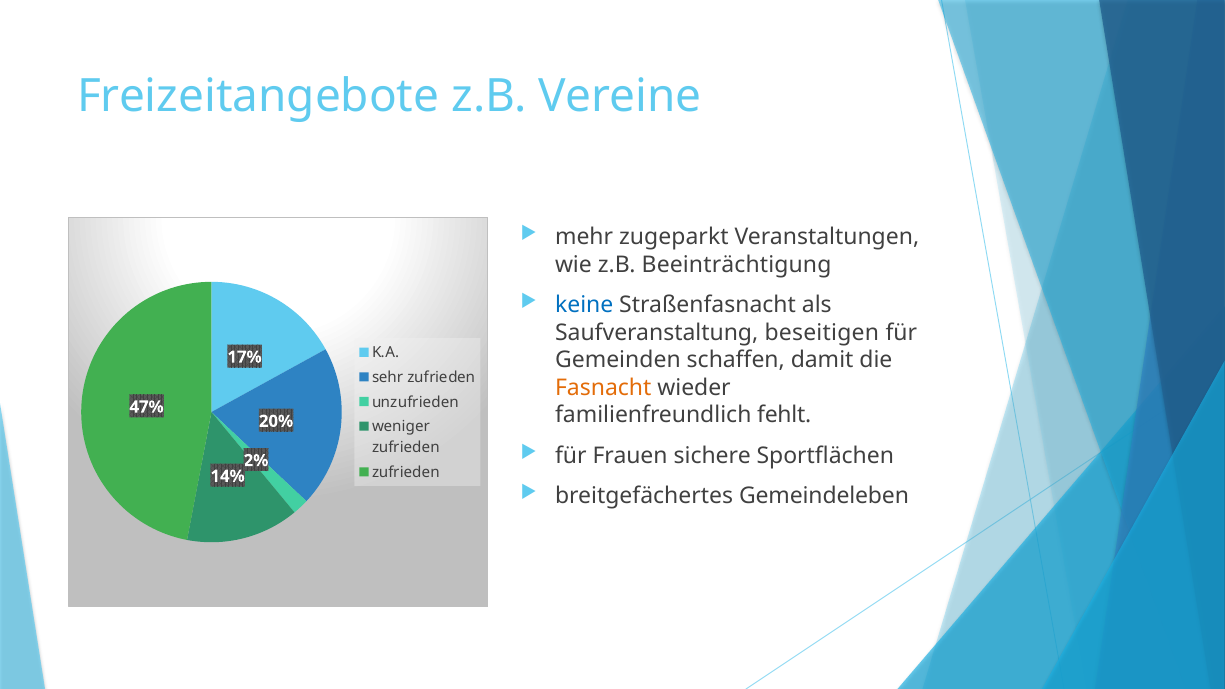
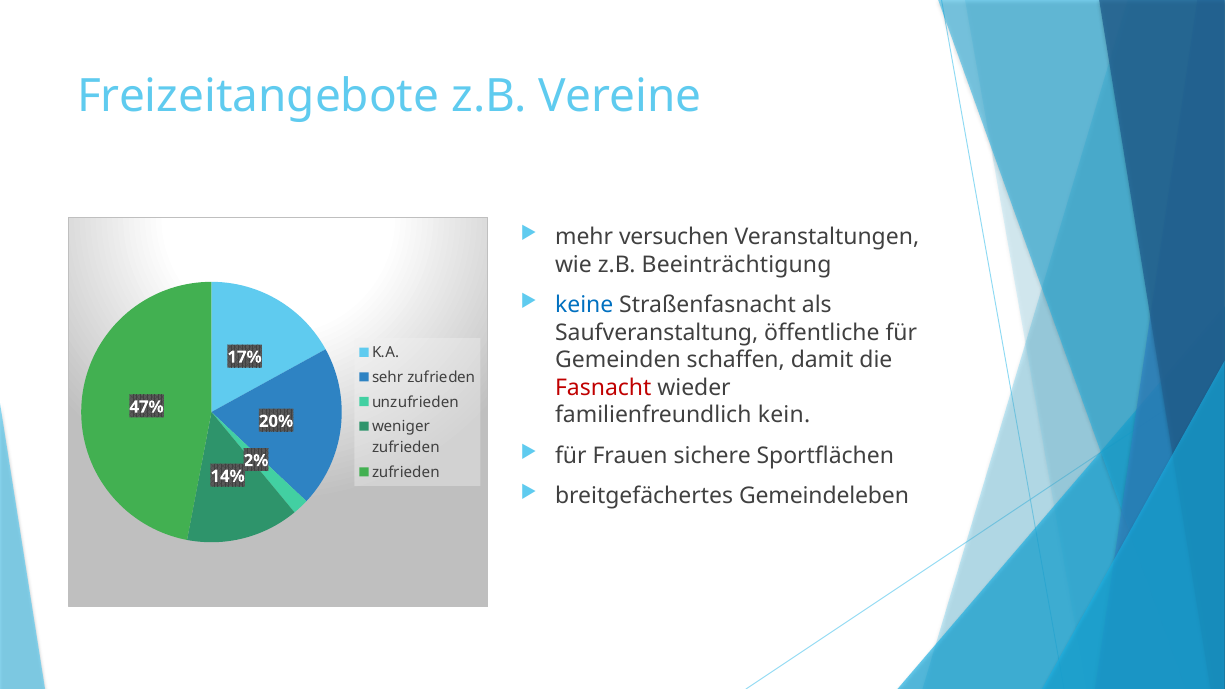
zugeparkt: zugeparkt -> versuchen (674, 237)
beseitigen: beseitigen -> öffentliche (822, 333)
Fasnacht colour: orange -> red (603, 388)
fehlt: fehlt -> kein (784, 415)
